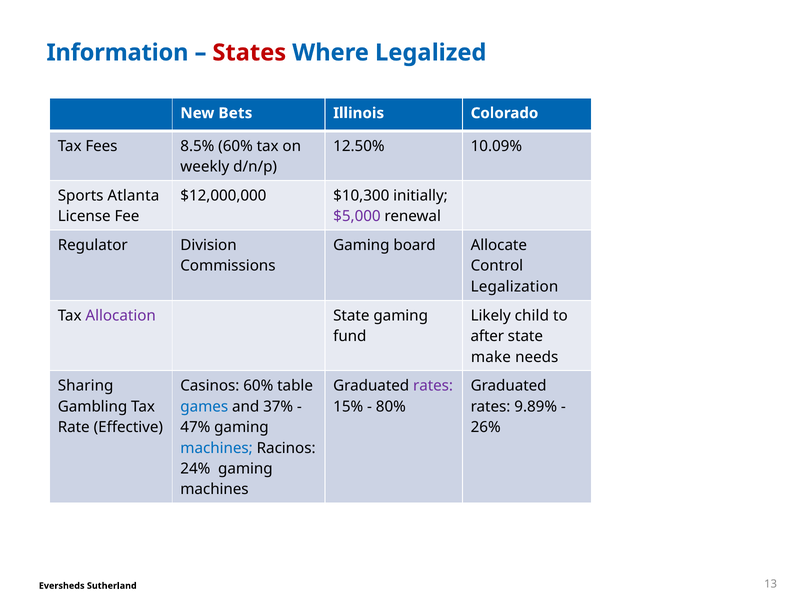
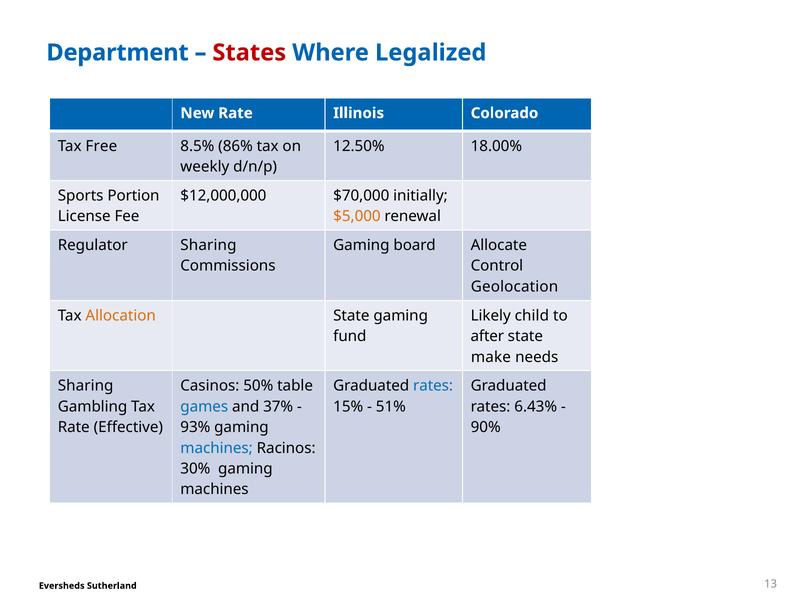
Information: Information -> Department (118, 53)
New Bets: Bets -> Rate (236, 113)
Fees: Fees -> Free (101, 146)
8.5% 60%: 60% -> 86% (236, 146)
10.09%: 10.09% -> 18.00% (496, 146)
Atlanta: Atlanta -> Portion (133, 196)
$10,300: $10,300 -> $70,000 (361, 196)
$5,000 colour: purple -> orange (357, 216)
Regulator Division: Division -> Sharing (208, 245)
Legalization: Legalization -> Geolocation (515, 287)
Allocation colour: purple -> orange (121, 316)
Casinos 60%: 60% -> 50% (258, 386)
rates colour: purple -> blue (433, 386)
80%: 80% -> 51% (391, 407)
9.89%: 9.89% -> 6.43% (536, 407)
47%: 47% -> 93% (195, 427)
26%: 26% -> 90% (486, 427)
24%: 24% -> 30% (195, 469)
